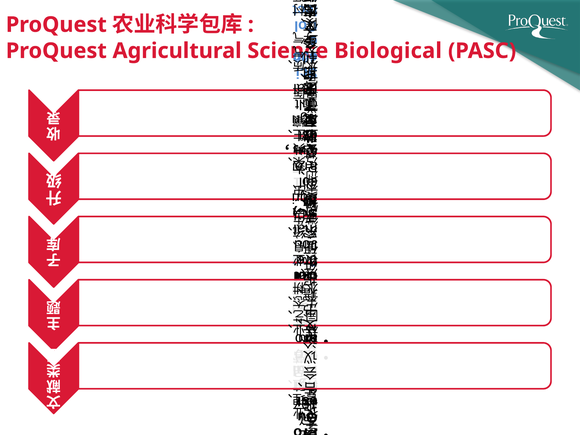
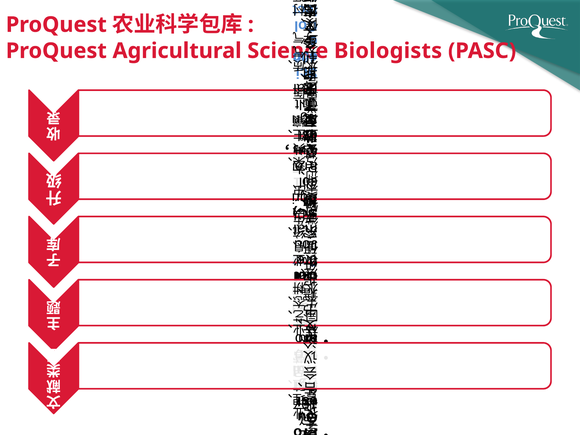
Biological: Biological -> Biologists (388, 51)
